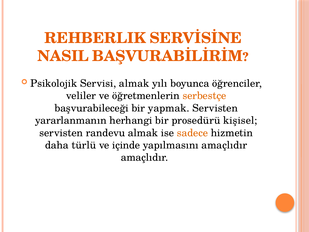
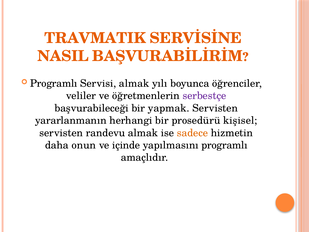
REHBERLIK: REHBERLIK -> TRAVMATIK (95, 38)
Psikolojik: Psikolojik -> Programlı (54, 83)
serbestçe colour: orange -> purple (204, 96)
türlü: türlü -> onun (84, 145)
yapılmasını amaçlıdır: amaçlıdır -> programlı (224, 145)
